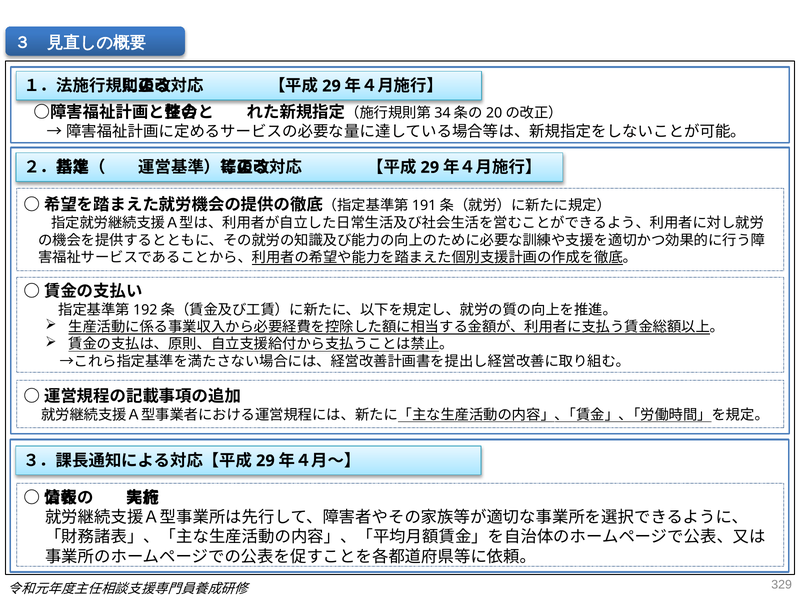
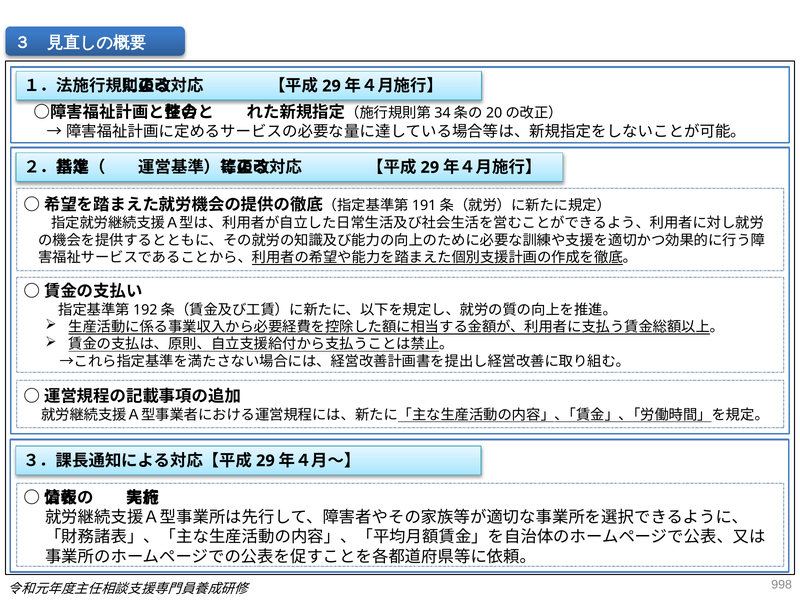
329: 329 -> 998 (782, 585)
